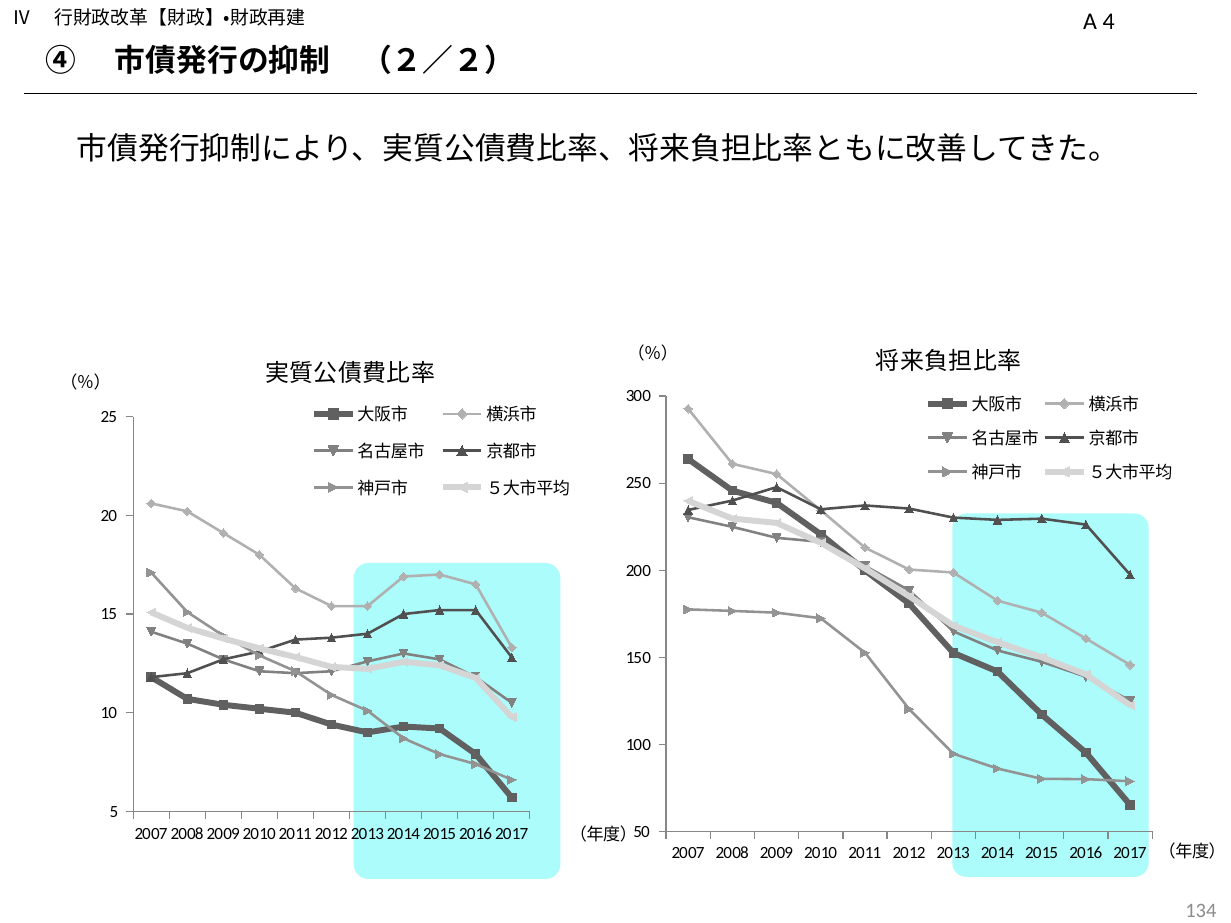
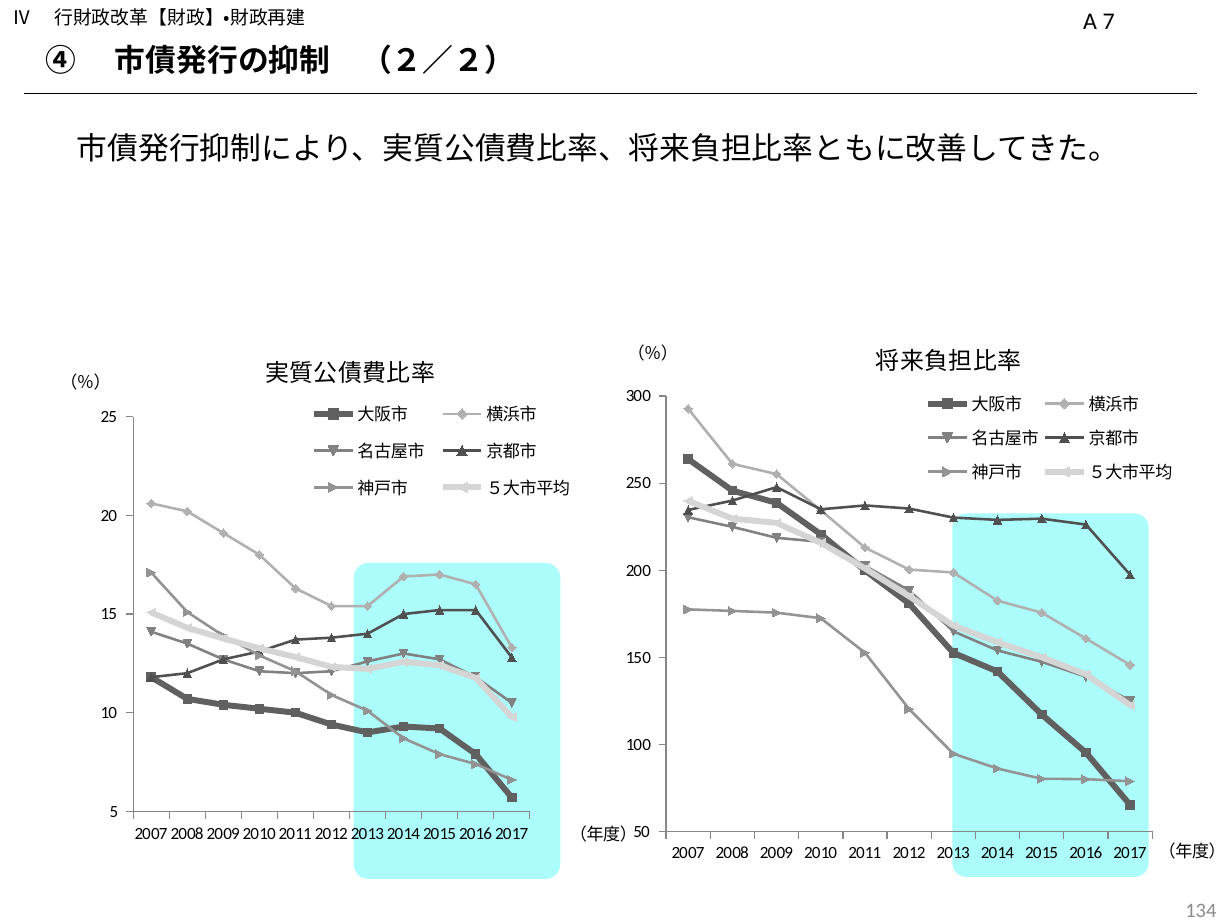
4: 4 -> 7 (1109, 22)
